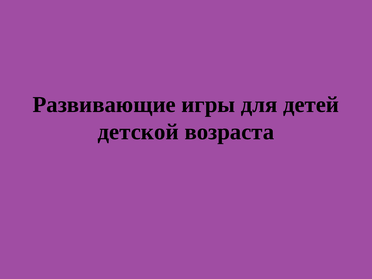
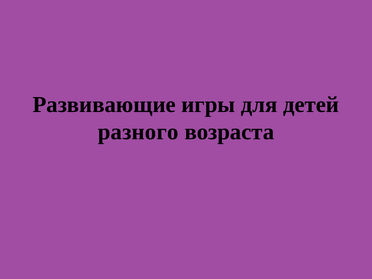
детской: детской -> разного (138, 132)
